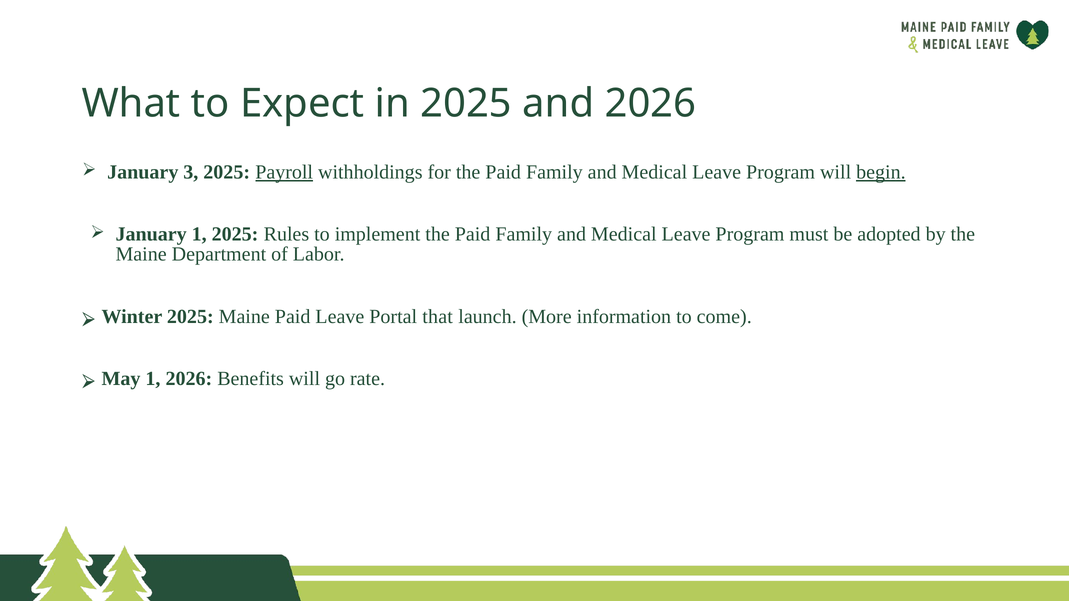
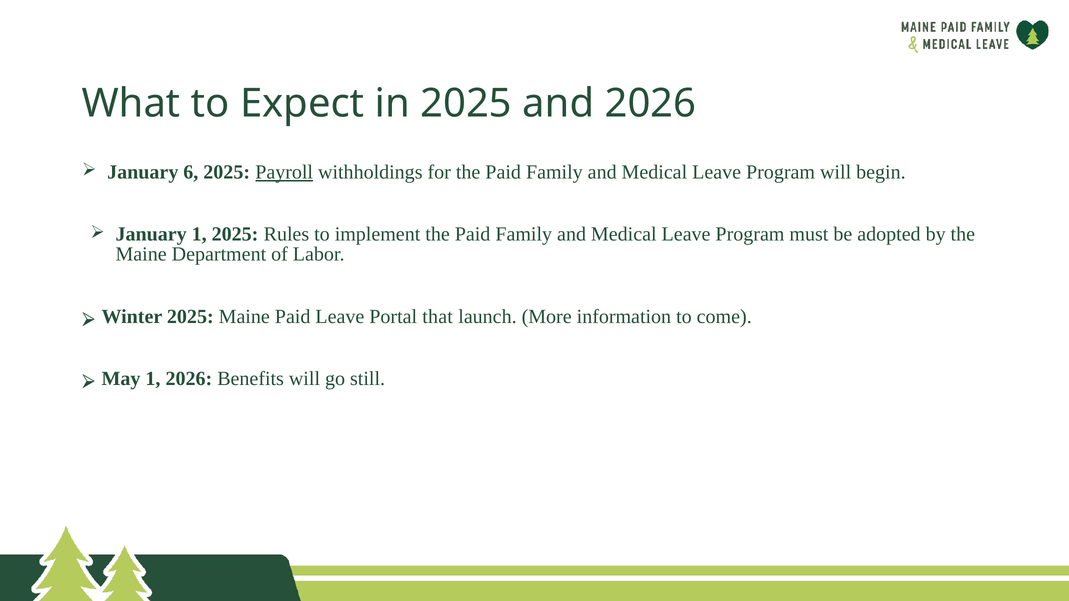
3: 3 -> 6 (191, 172)
begin underline: present -> none (881, 172)
rate: rate -> still (368, 379)
